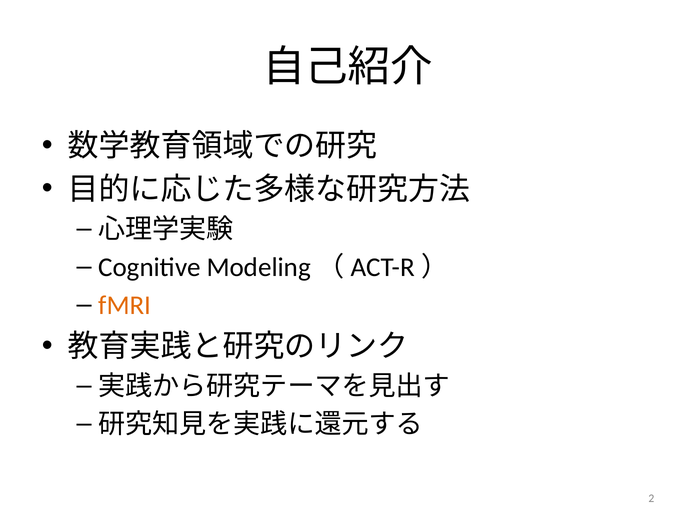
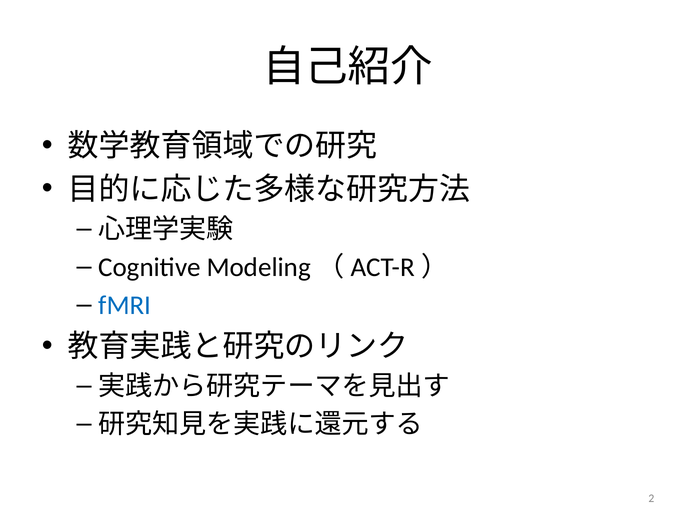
fMRI colour: orange -> blue (125, 305)
